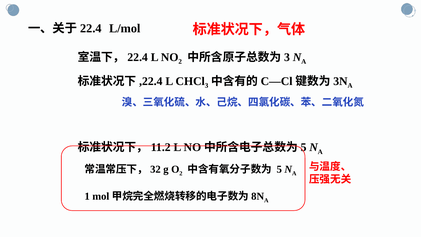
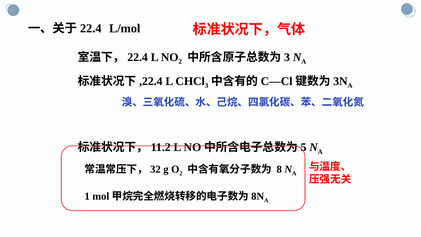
5: 5 -> 8 (279, 169)
